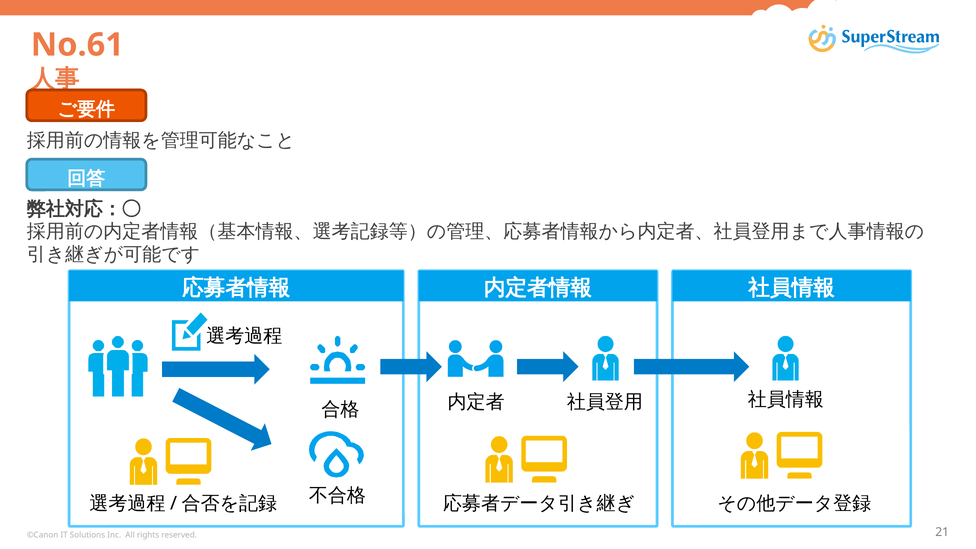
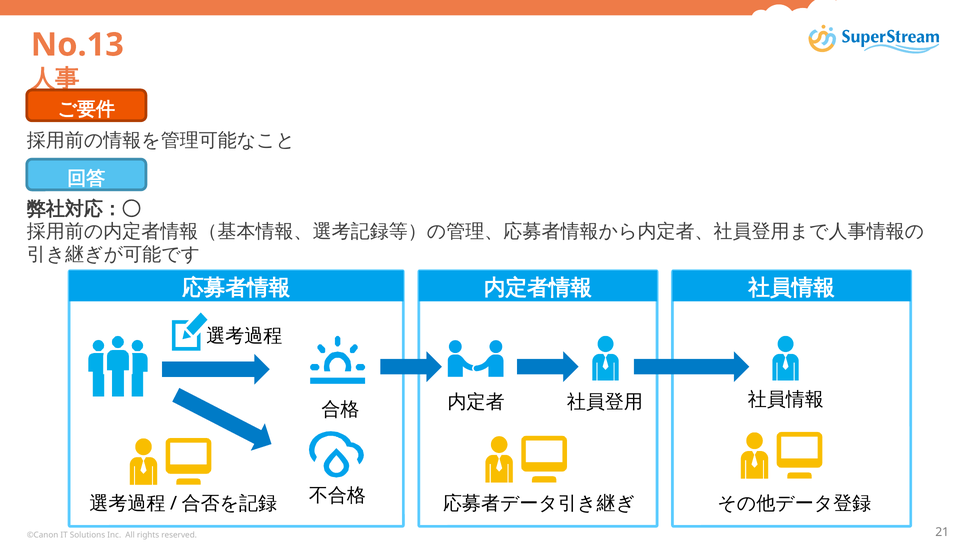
No.61: No.61 -> No.13 (77, 45)
